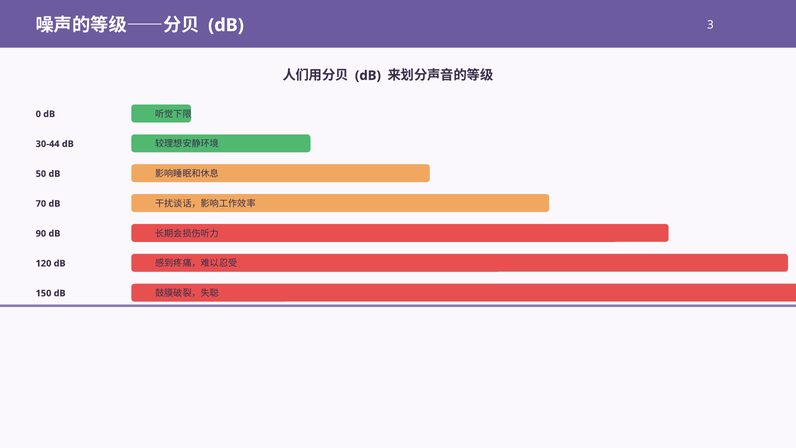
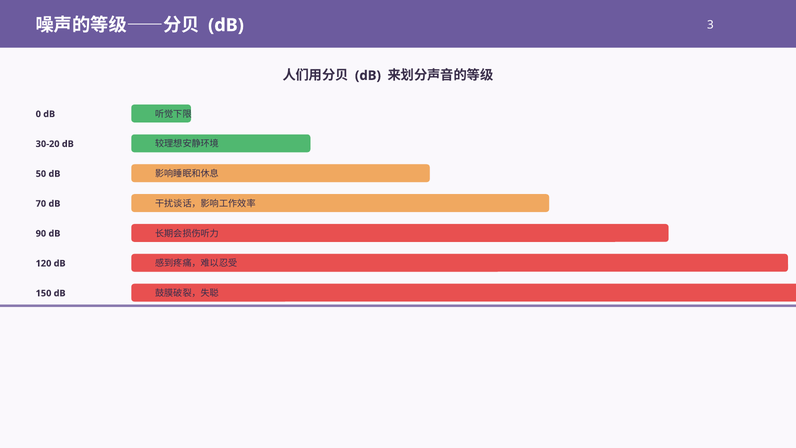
30-44: 30-44 -> 30-20 (48, 144)
